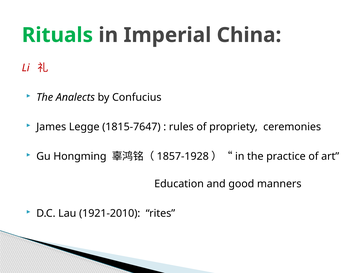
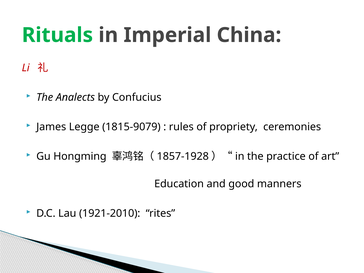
1815-7647: 1815-7647 -> 1815-9079 (131, 127)
